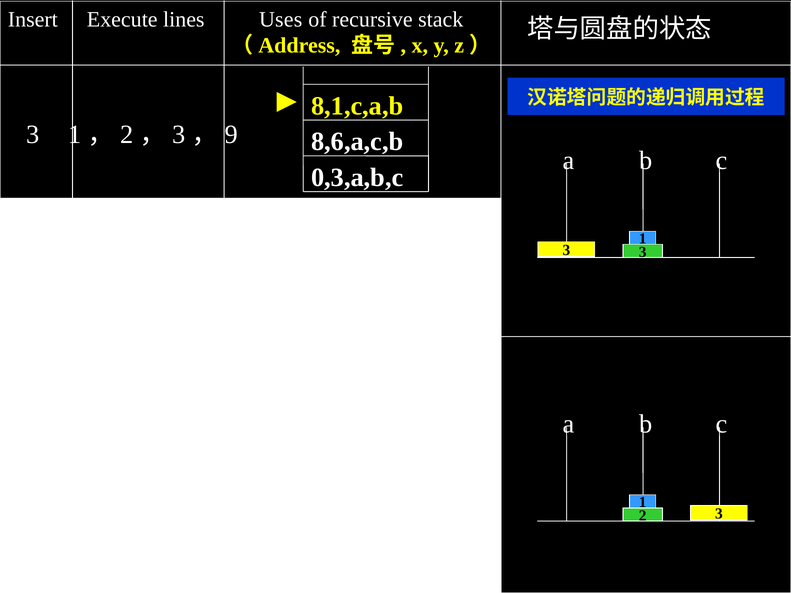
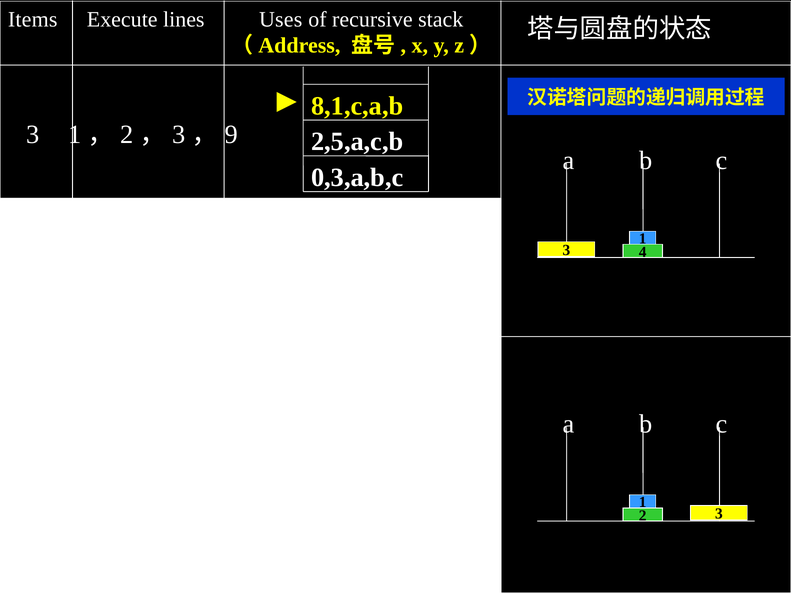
Insert: Insert -> Items (33, 19)
8,6,a,c,b: 8,6,a,c,b -> 2,5,a,c,b (357, 142)
3 3: 3 -> 4 (643, 252)
